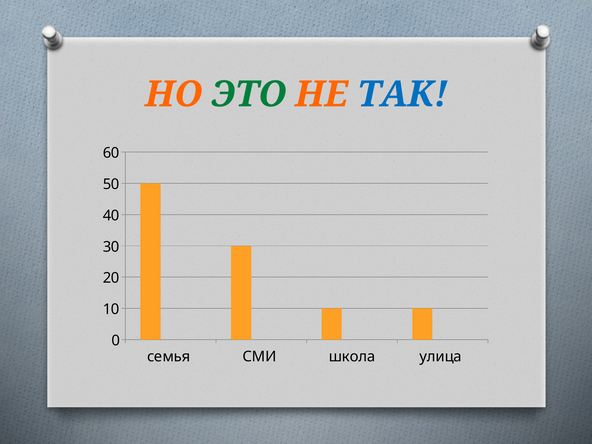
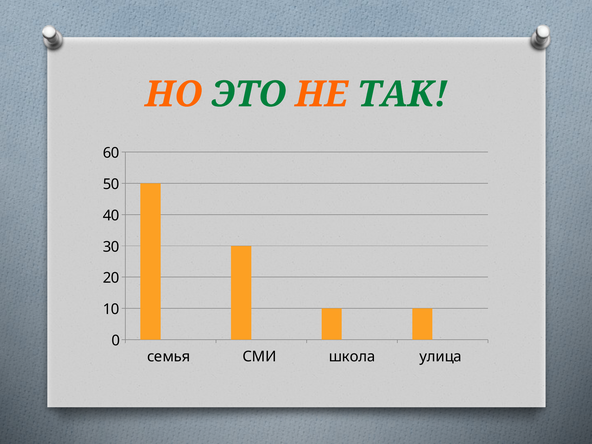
ТАК colour: blue -> green (403, 94)
